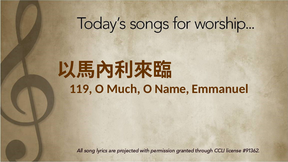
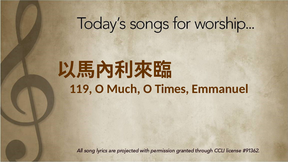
Name: Name -> Times (172, 89)
